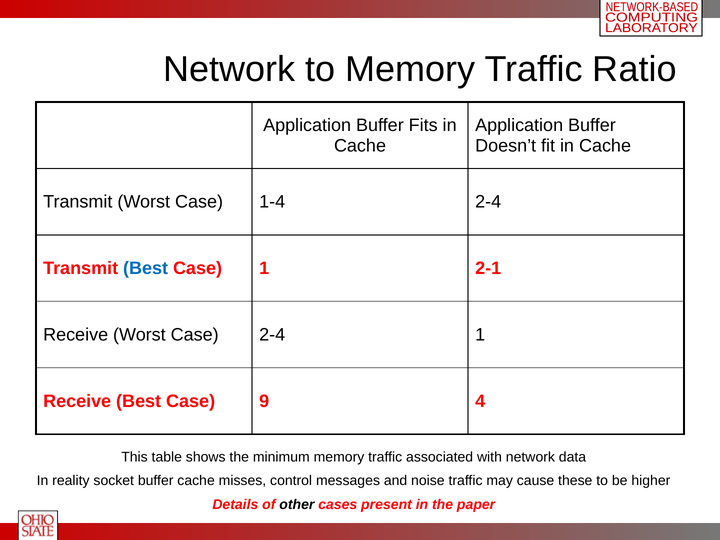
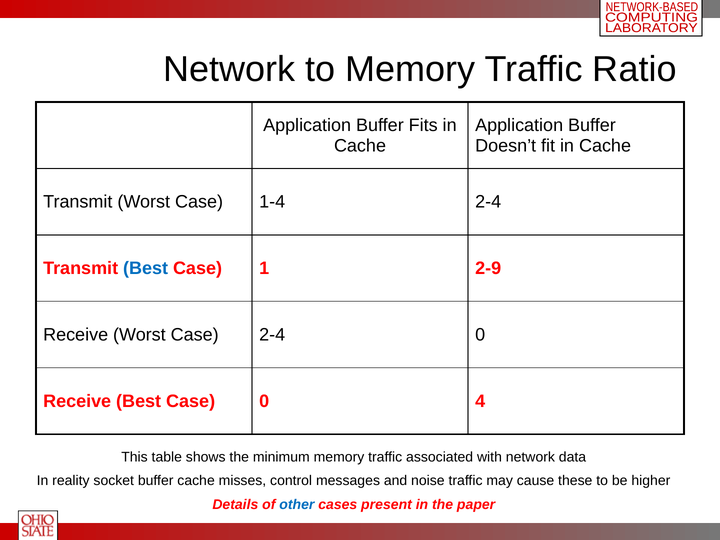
2-1: 2-1 -> 2-9 (488, 268)
2-4 1: 1 -> 0 (480, 335)
Case 9: 9 -> 0 (264, 401)
other colour: black -> blue (297, 505)
